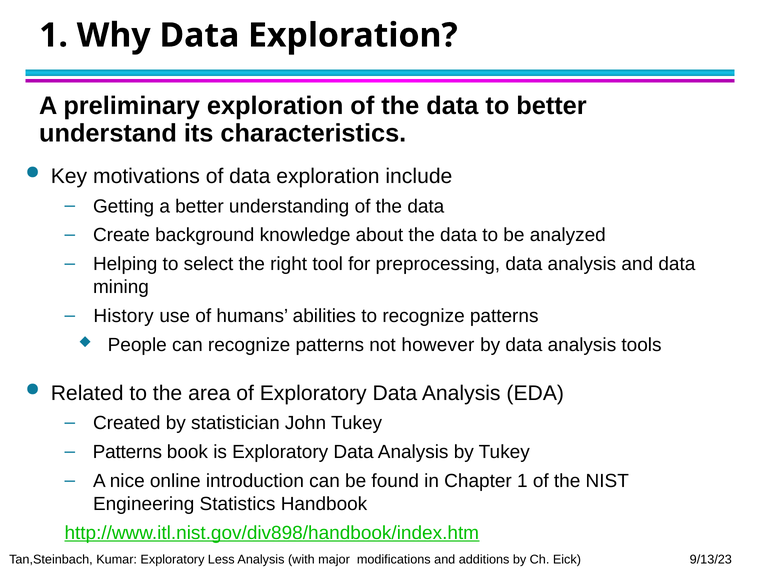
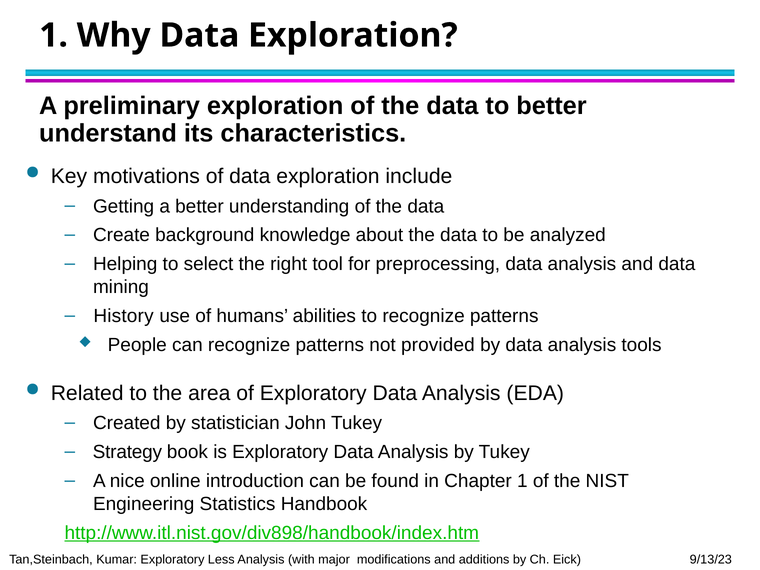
however: however -> provided (438, 345)
Patterns: Patterns -> Strategy (127, 452)
